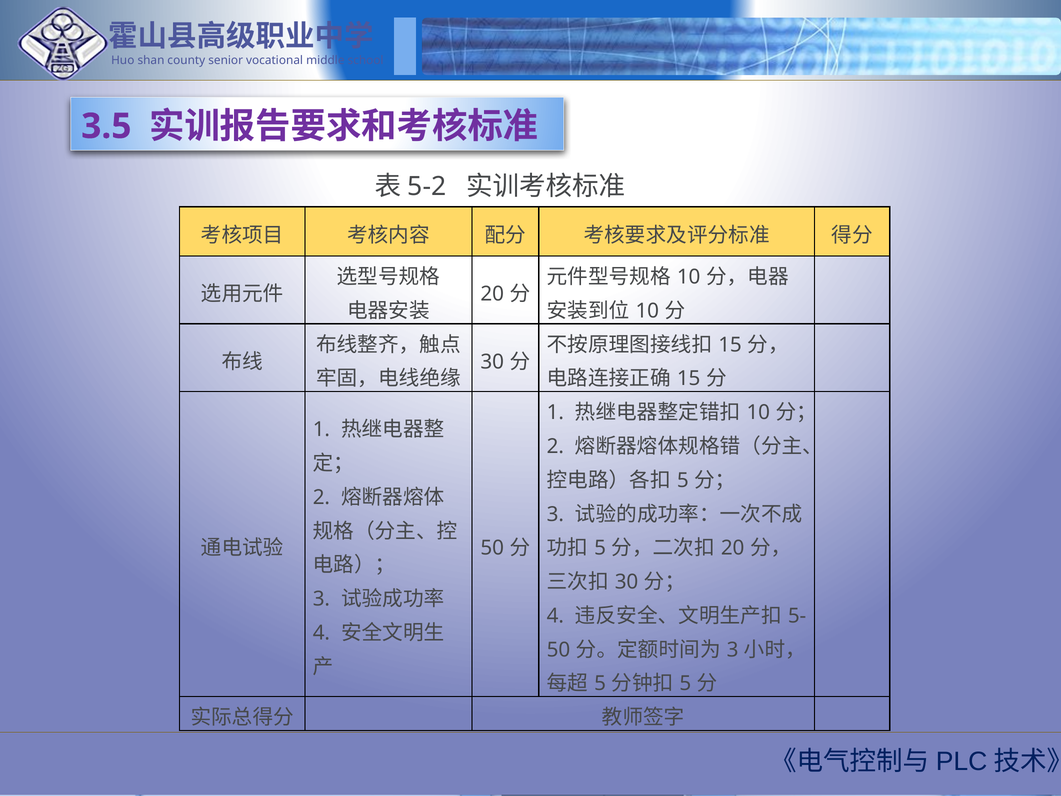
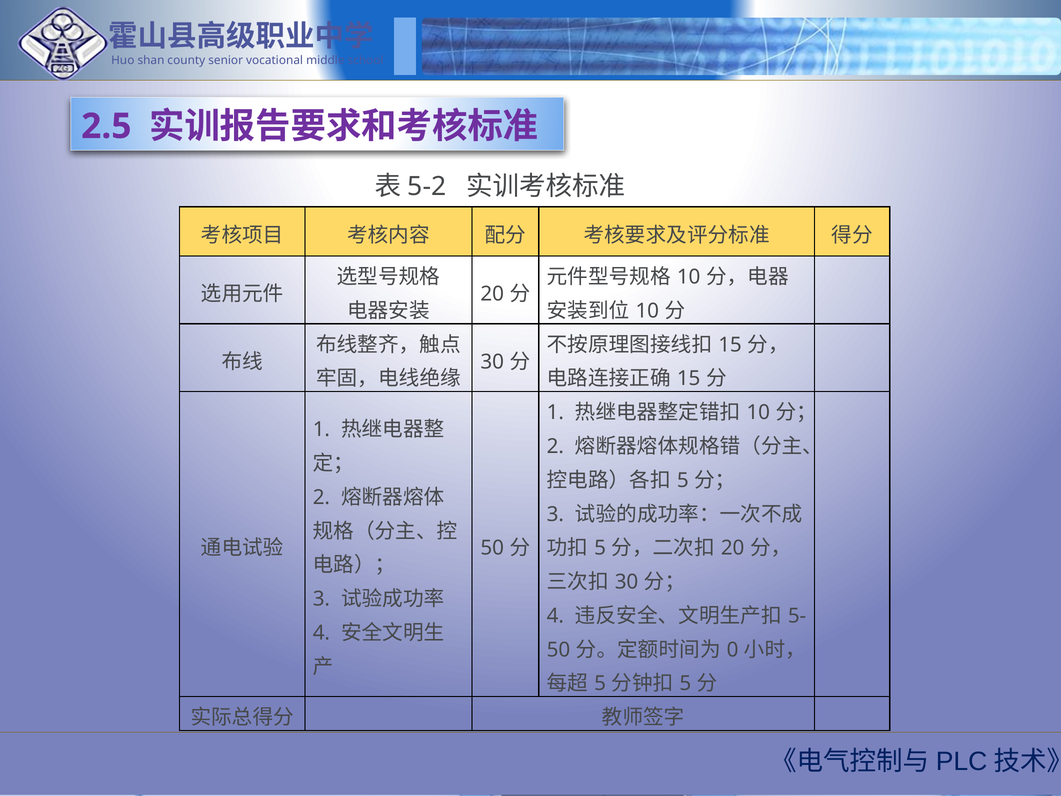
3.5: 3.5 -> 2.5 (106, 126)
3: 3 -> 0 (733, 650)
